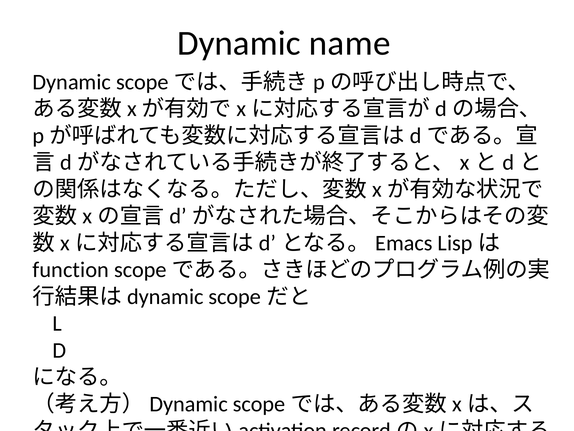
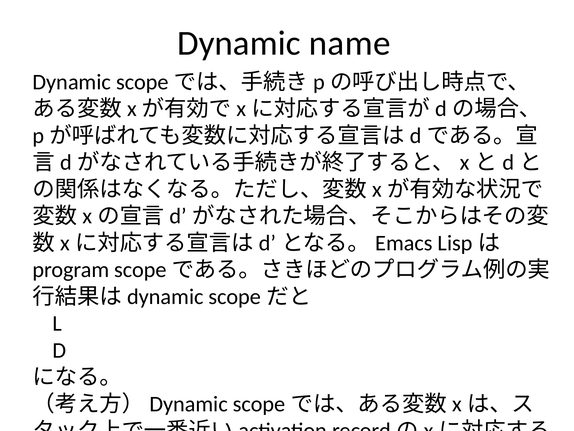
function: function -> program (71, 269)
